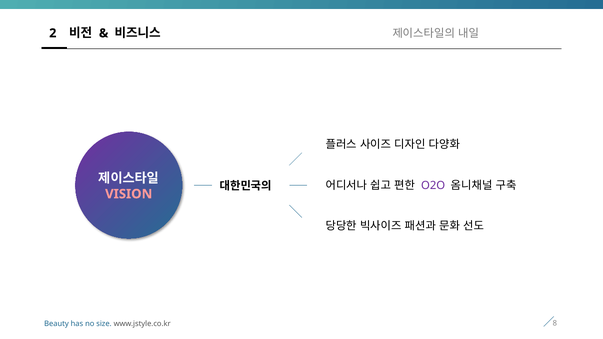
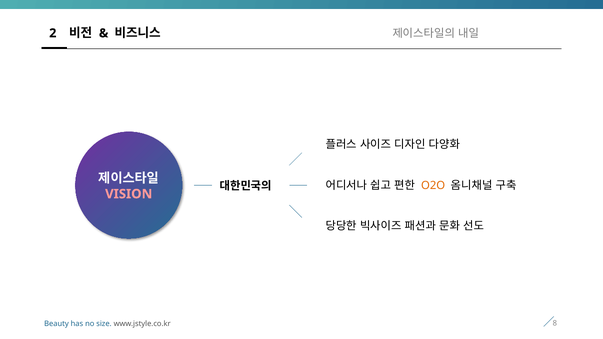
O2O colour: purple -> orange (433, 186)
